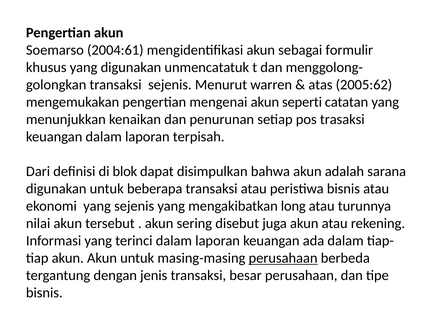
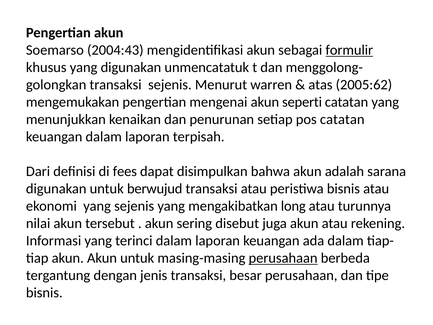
2004:61: 2004:61 -> 2004:43 (115, 50)
formulir underline: none -> present (349, 50)
pos trasaksi: trasaksi -> catatan (342, 119)
blok: blok -> fees (125, 171)
beberapa: beberapa -> berwujud (155, 189)
